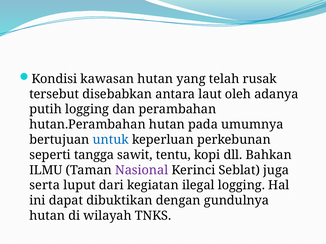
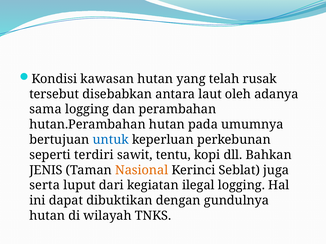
putih: putih -> sama (46, 110)
tangga: tangga -> terdiri (94, 155)
ILMU: ILMU -> JENIS (46, 170)
Nasional colour: purple -> orange (142, 170)
